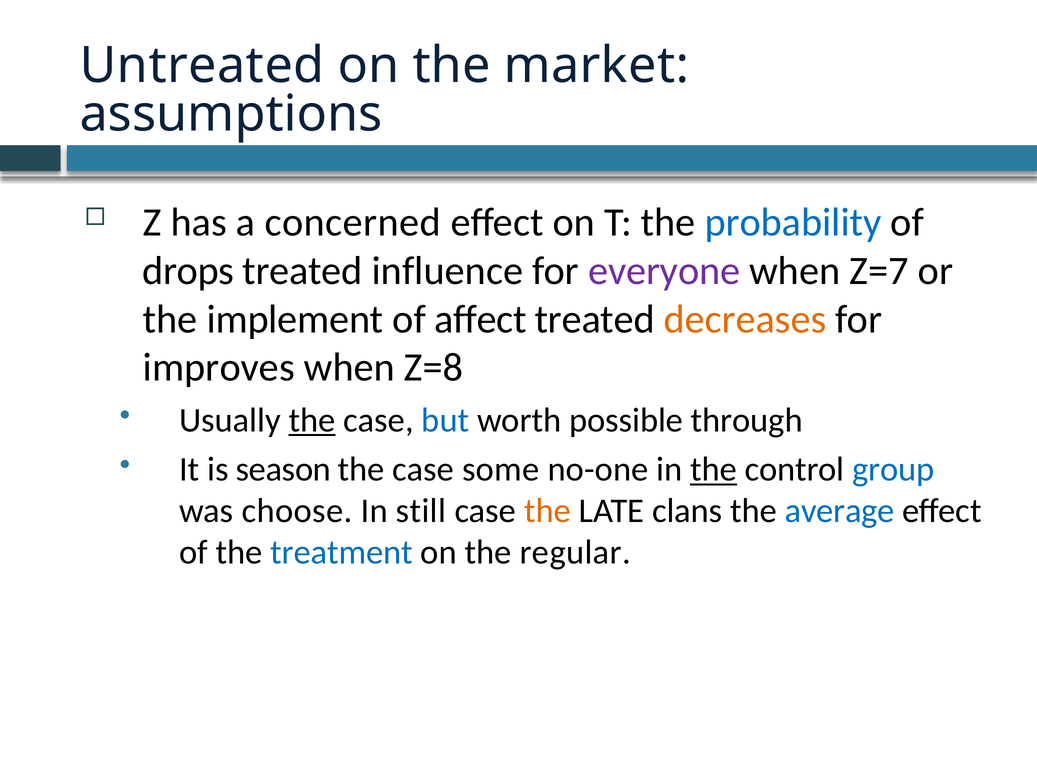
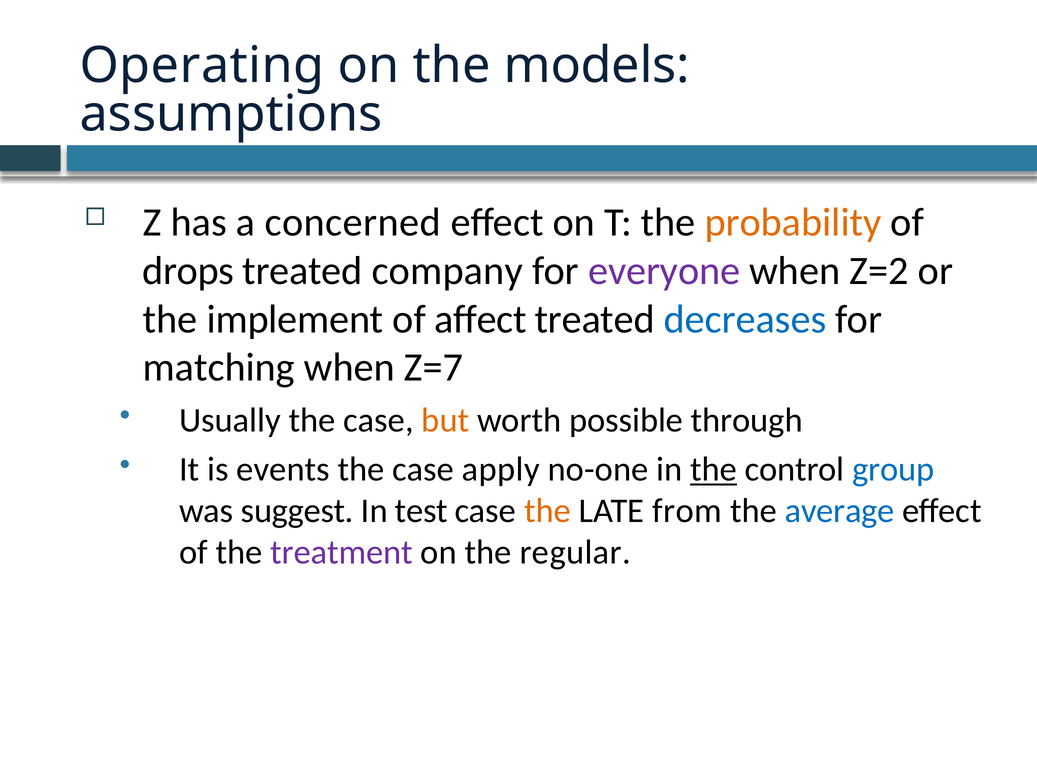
Untreated: Untreated -> Operating (202, 65)
market: market -> models (597, 65)
probability colour: blue -> orange (793, 222)
influence: influence -> company (447, 271)
Z=7: Z=7 -> Z=2 (879, 271)
decreases colour: orange -> blue (745, 319)
improves: improves -> matching (219, 368)
Z=8: Z=8 -> Z=7 (434, 368)
the underline: present -> none (312, 420)
but colour: blue -> orange (445, 420)
season: season -> events (283, 469)
some: some -> apply (501, 469)
choose: choose -> suggest (297, 511)
still: still -> test (421, 511)
clans: clans -> from (687, 511)
treatment colour: blue -> purple (342, 552)
